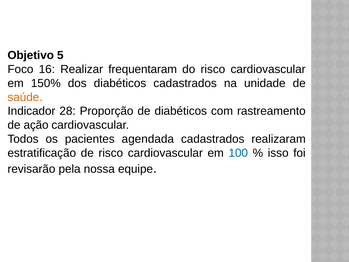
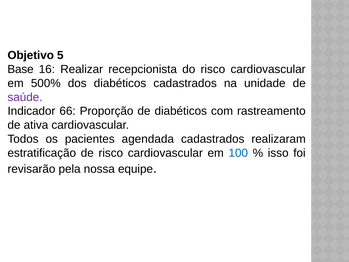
Foco: Foco -> Base (21, 69)
frequentaram: frequentaram -> recepcionista (143, 69)
150%: 150% -> 500% (46, 83)
saúde colour: orange -> purple (25, 97)
28: 28 -> 66 (68, 111)
ação: ação -> ativa (36, 125)
